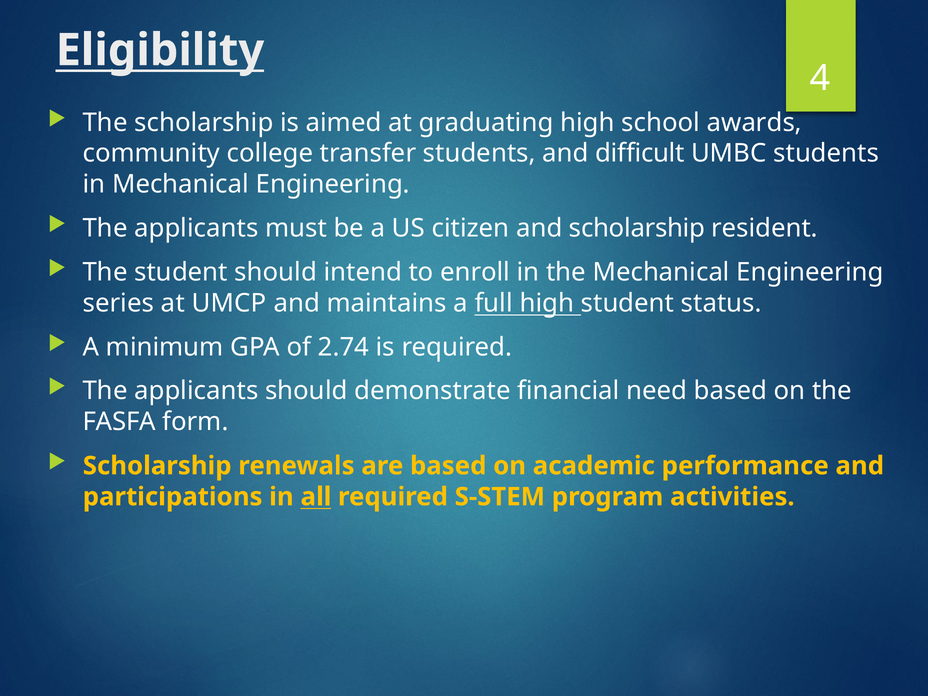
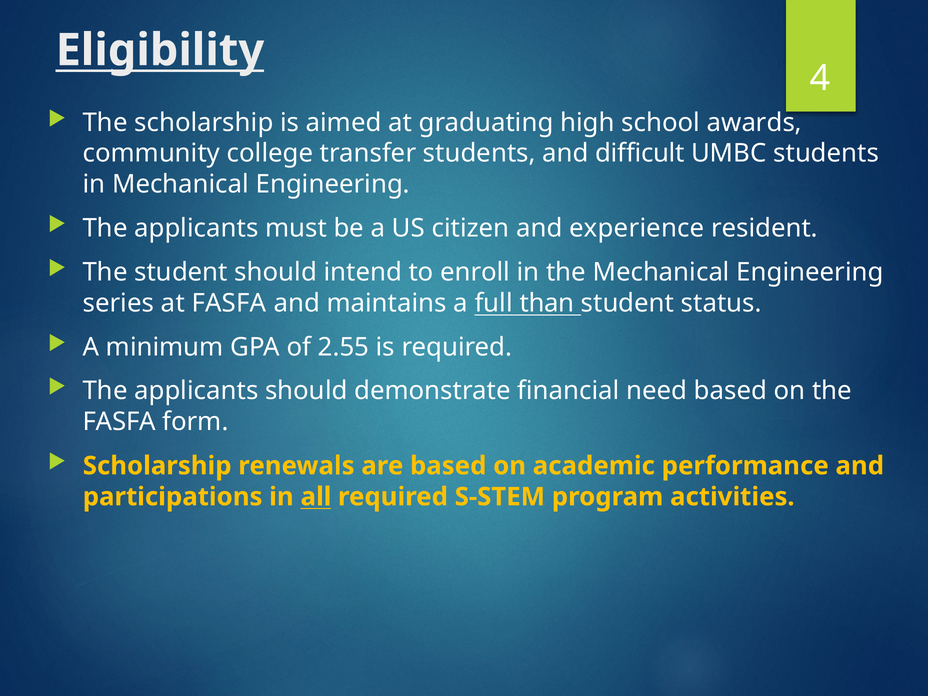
and scholarship: scholarship -> experience (637, 228)
at UMCP: UMCP -> FASFA (229, 303)
full high: high -> than (547, 303)
2.74: 2.74 -> 2.55 (343, 347)
